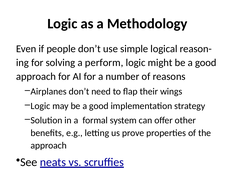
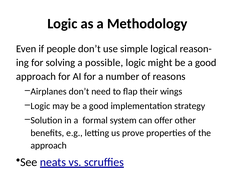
perform: perform -> possible (104, 62)
